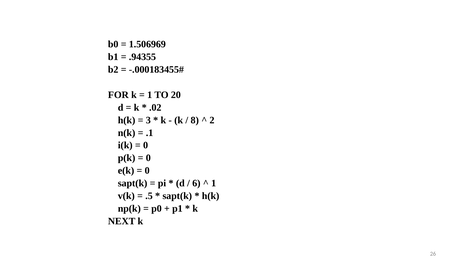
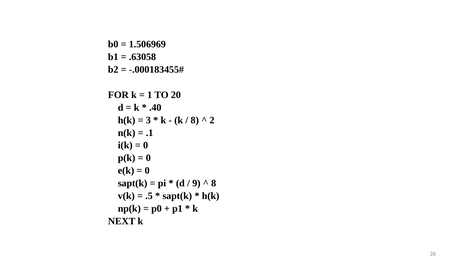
.94355: .94355 -> .63058 (142, 57)
.02: .02 -> .40 (155, 107)
6: 6 -> 9 (196, 183)
1: 1 -> 8 (214, 183)
